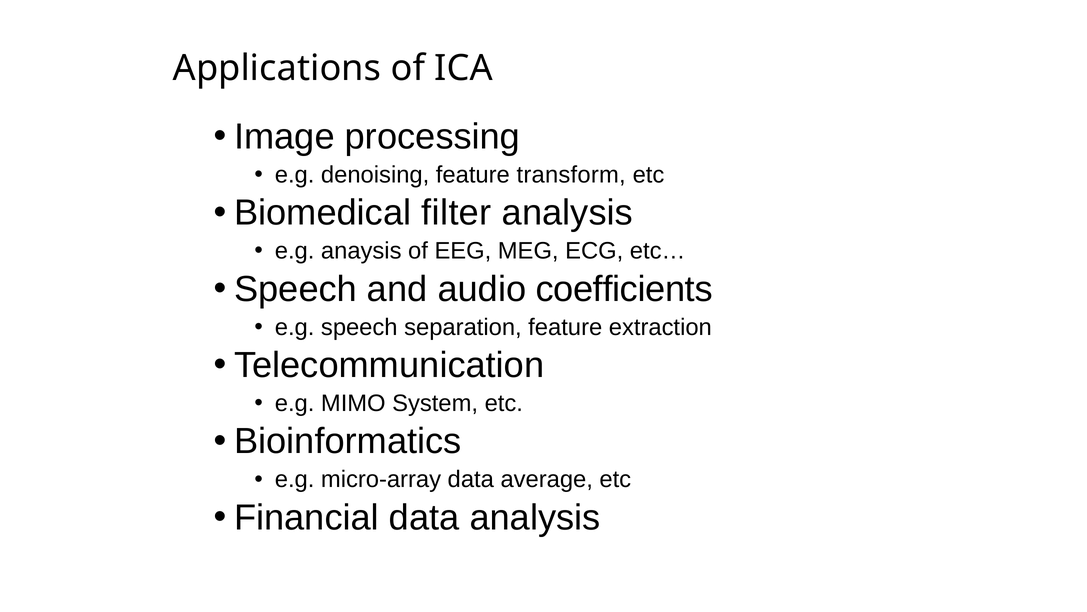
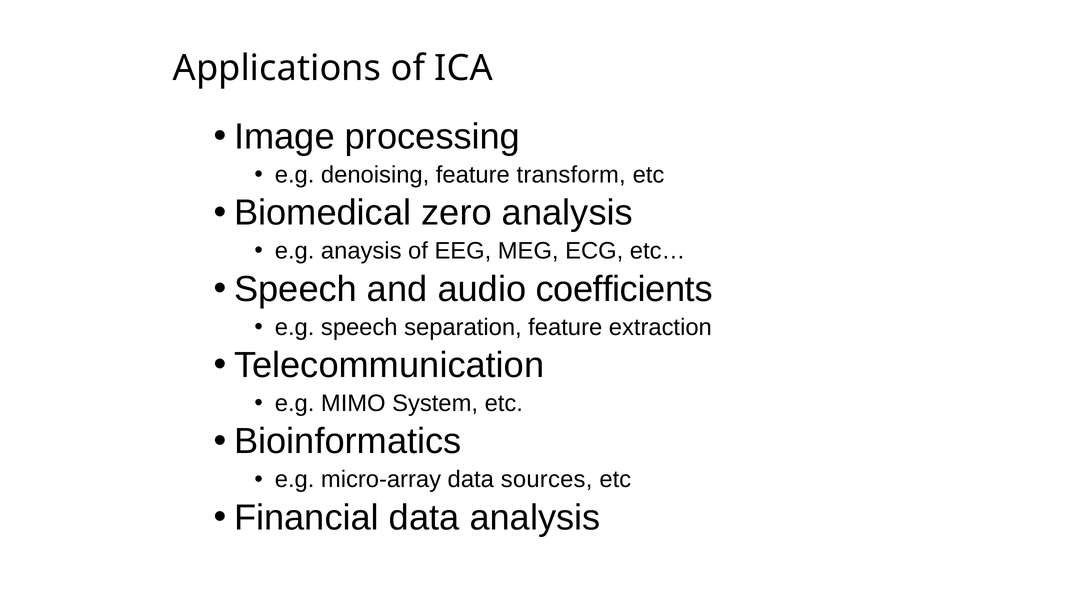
filter: filter -> zero (457, 213)
average: average -> sources (547, 479)
